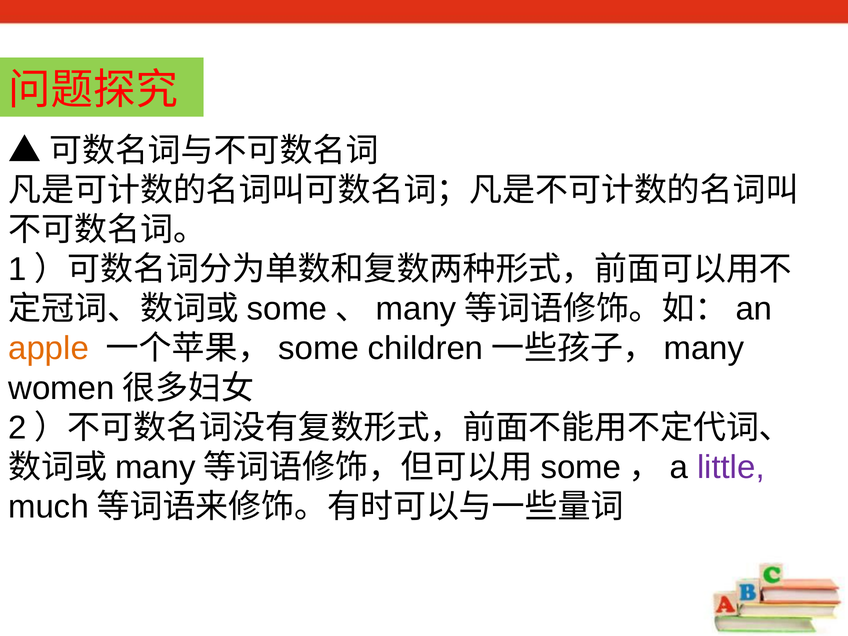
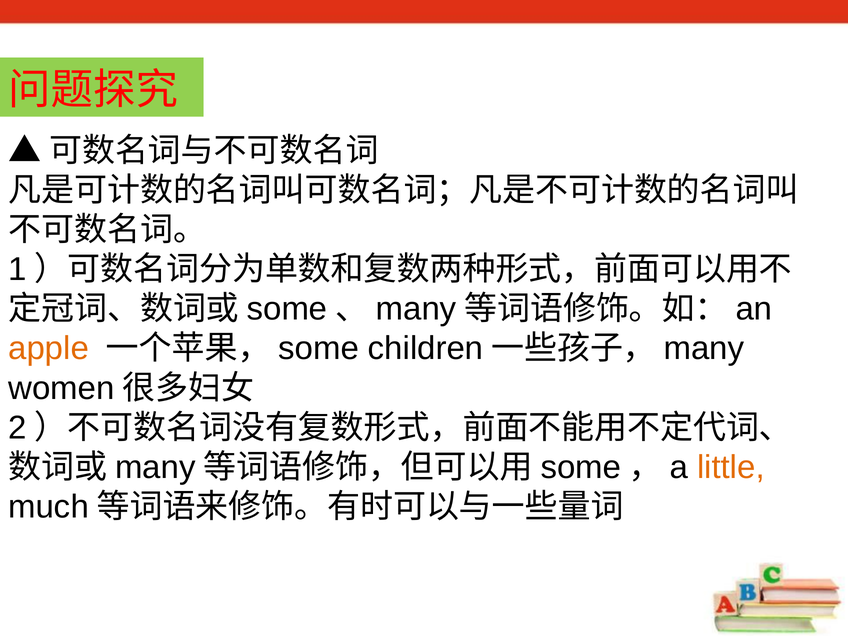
little colour: purple -> orange (731, 467)
